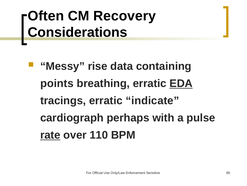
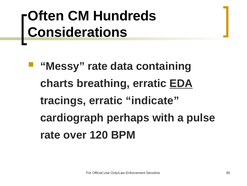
Recovery: Recovery -> Hundreds (125, 16)
Messy rise: rise -> rate (98, 66)
points: points -> charts (57, 83)
rate underline: present -> none (50, 135)
110: 110 -> 120 (99, 135)
